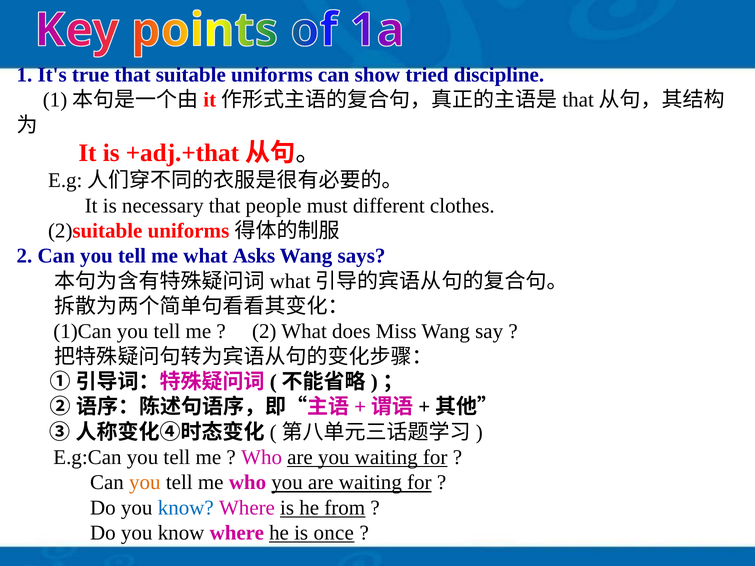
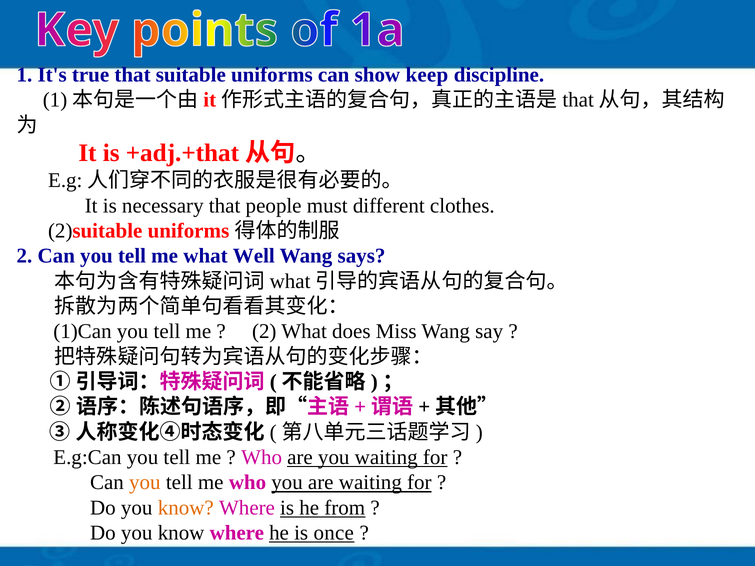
tried: tried -> keep (427, 75)
Asks: Asks -> Well (254, 256)
know colour: blue -> orange (186, 508)
